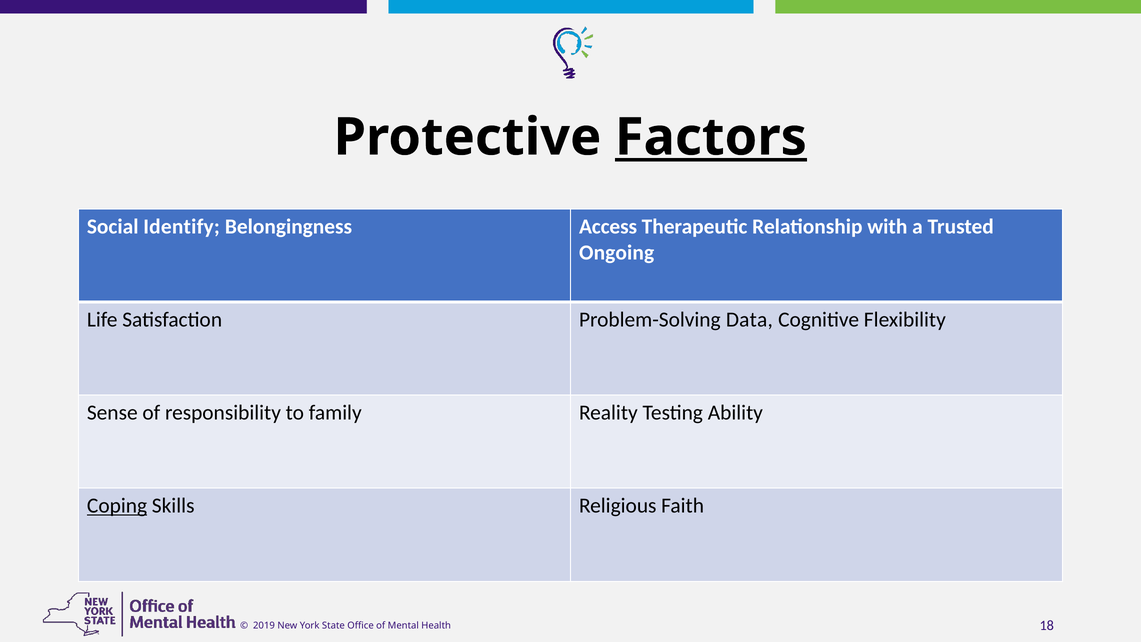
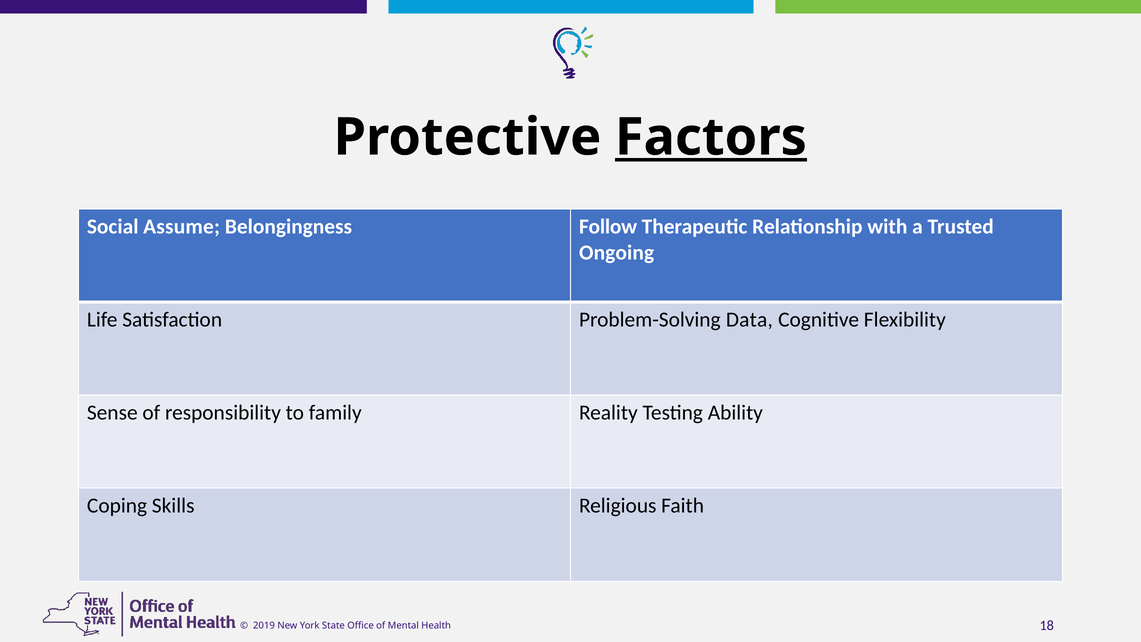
Identify: Identify -> Assume (182, 226)
Access: Access -> Follow (608, 226)
Coping underline: present -> none (117, 506)
